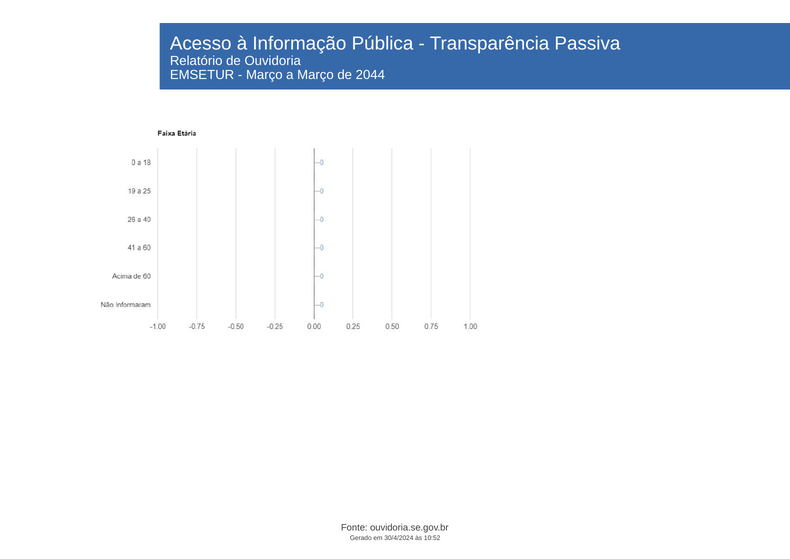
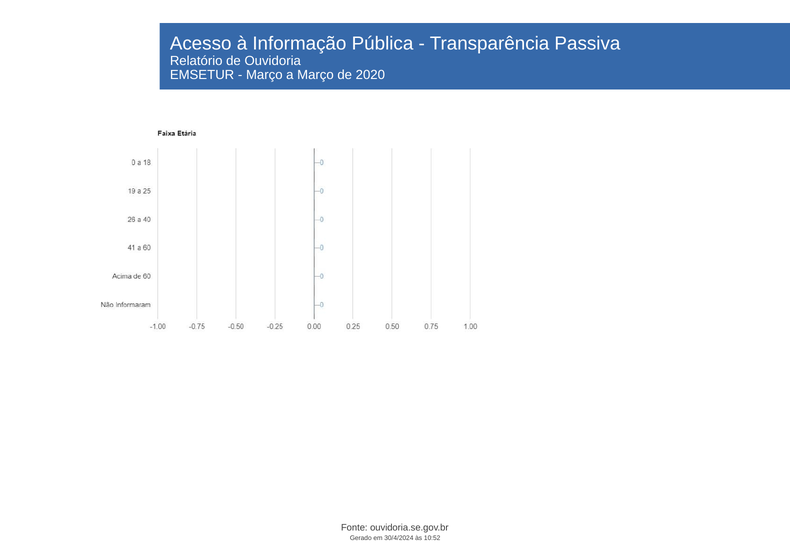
2044: 2044 -> 2020 (370, 75)
